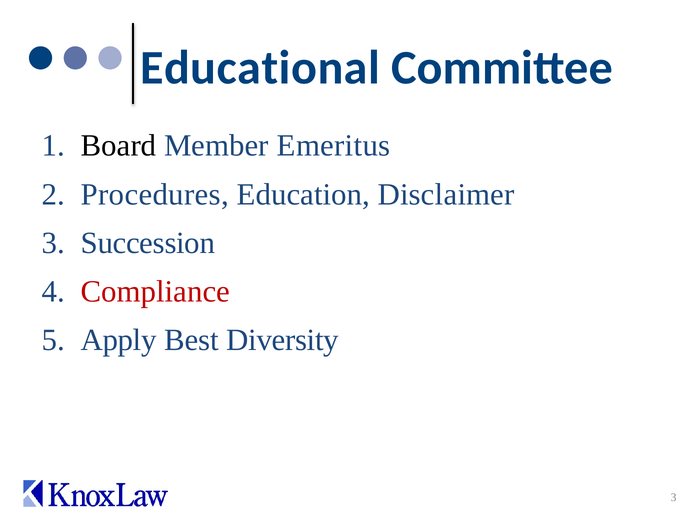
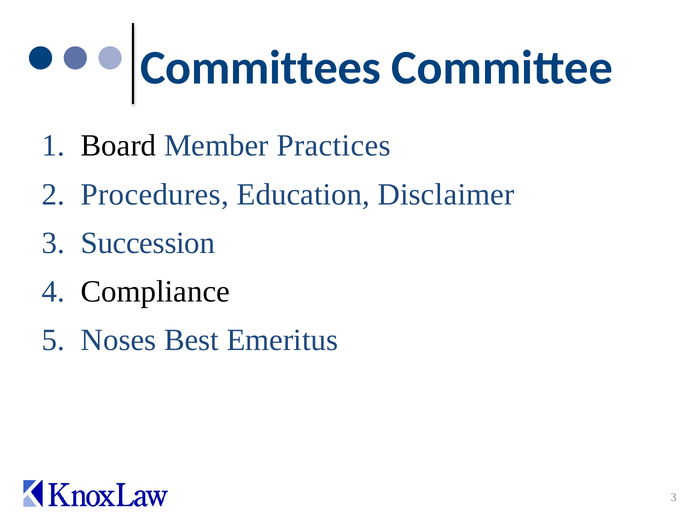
Educational: Educational -> Committees (260, 68)
Emeritus: Emeritus -> Practices (334, 146)
Compliance colour: red -> black (155, 292)
Apply: Apply -> Noses (119, 340)
Diversity: Diversity -> Emeritus (282, 340)
